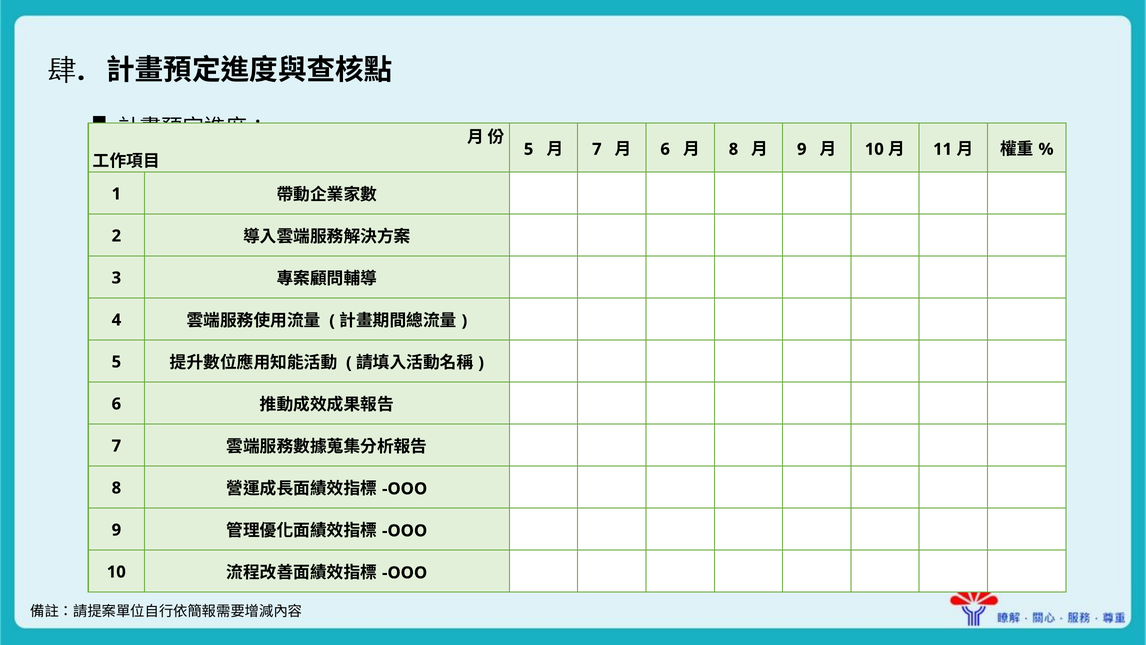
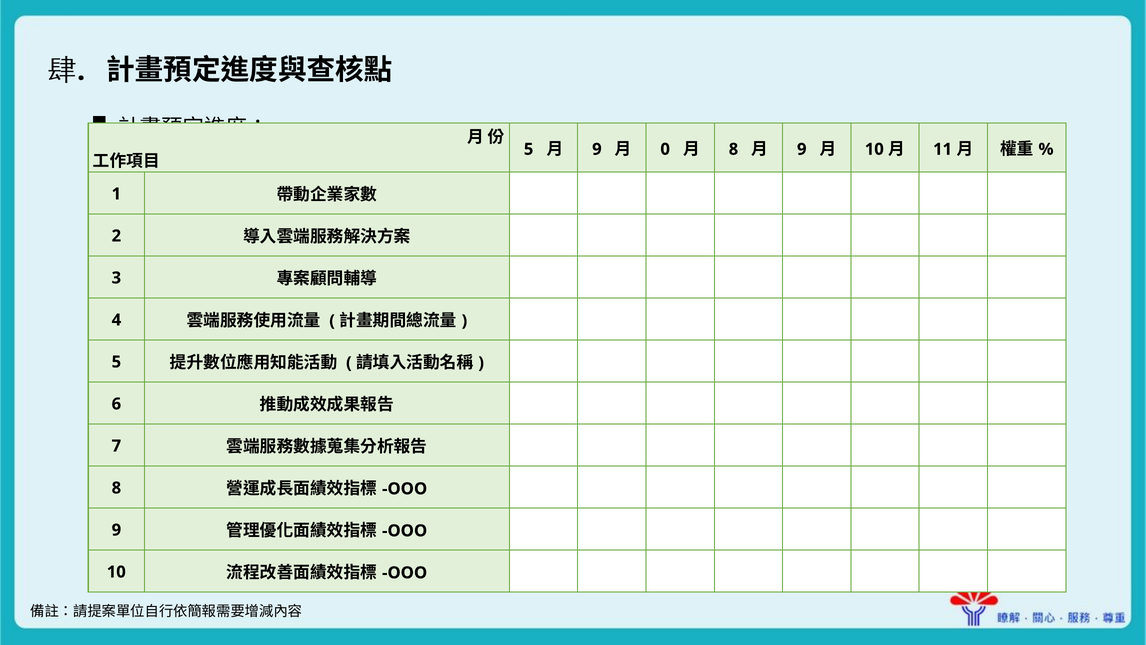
7: 7 -> 9 (597, 149)
6: 6 -> 0 (665, 149)
